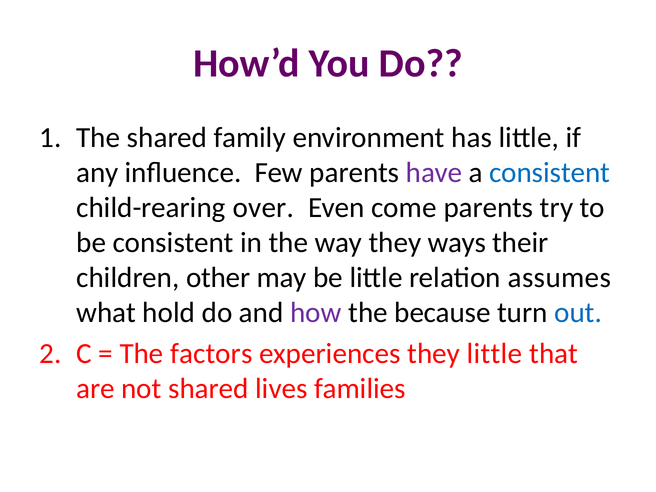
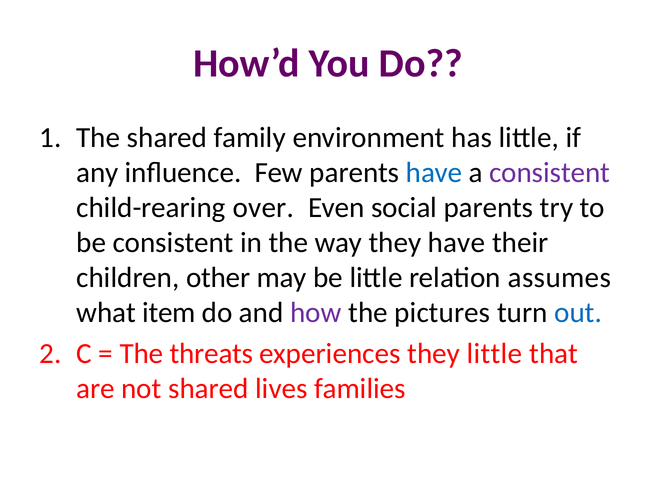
have colour: purple -> blue (434, 173)
consistent colour: blue -> purple (550, 173)
come: come -> social (404, 208)
they ways: ways -> have (457, 243)
hold: hold -> item (169, 313)
because: because -> pictures (442, 313)
factors: factors -> threats (212, 353)
